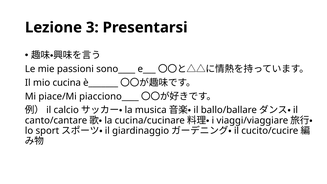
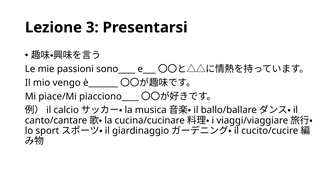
cucina: cucina -> vengo (67, 83)
